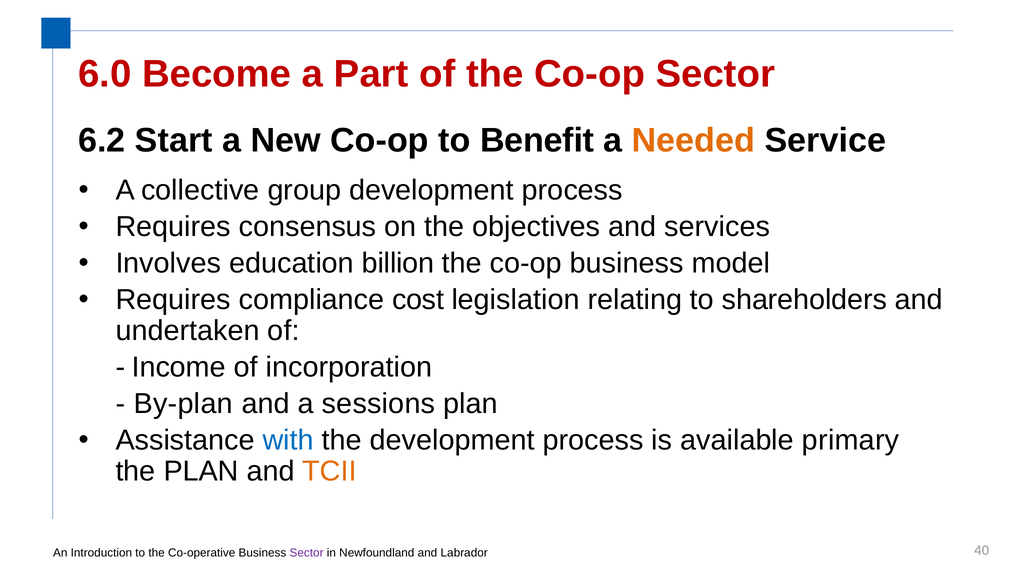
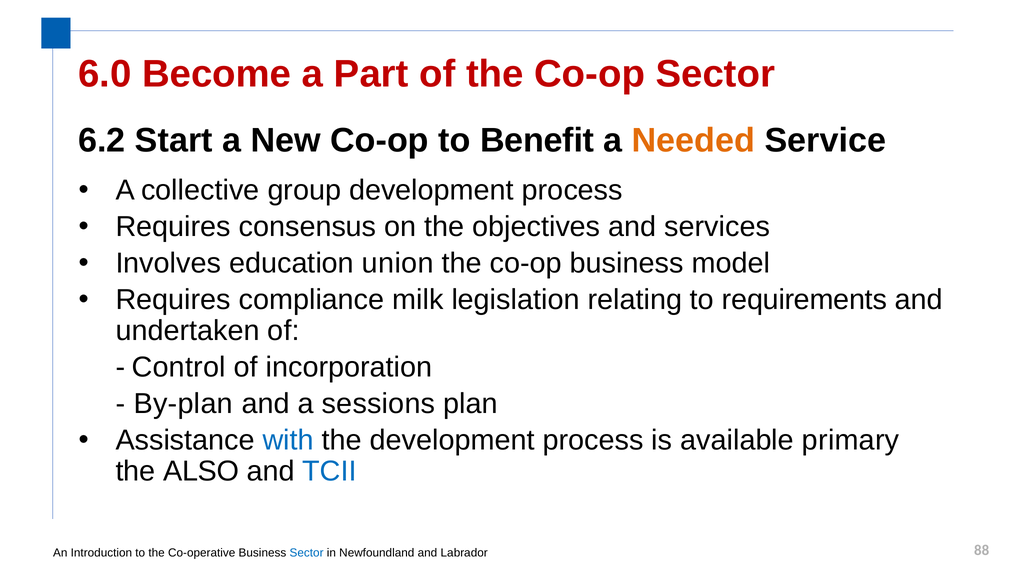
billion: billion -> union (398, 263)
cost: cost -> milk (418, 300)
shareholders: shareholders -> requirements (805, 300)
Income: Income -> Control (179, 367)
the PLAN: PLAN -> ALSO (201, 471)
TCII colour: orange -> blue (329, 471)
Sector colour: purple -> blue (307, 553)
40: 40 -> 88 (982, 550)
